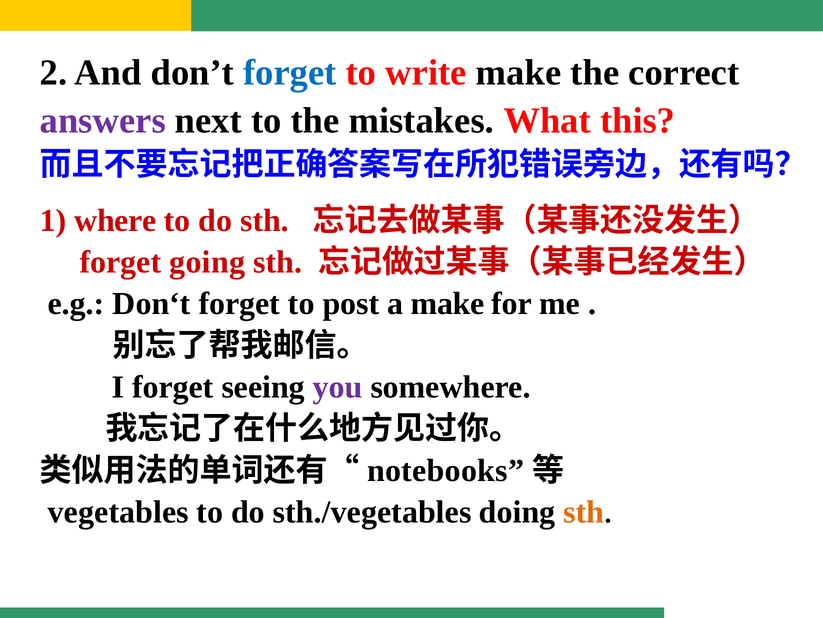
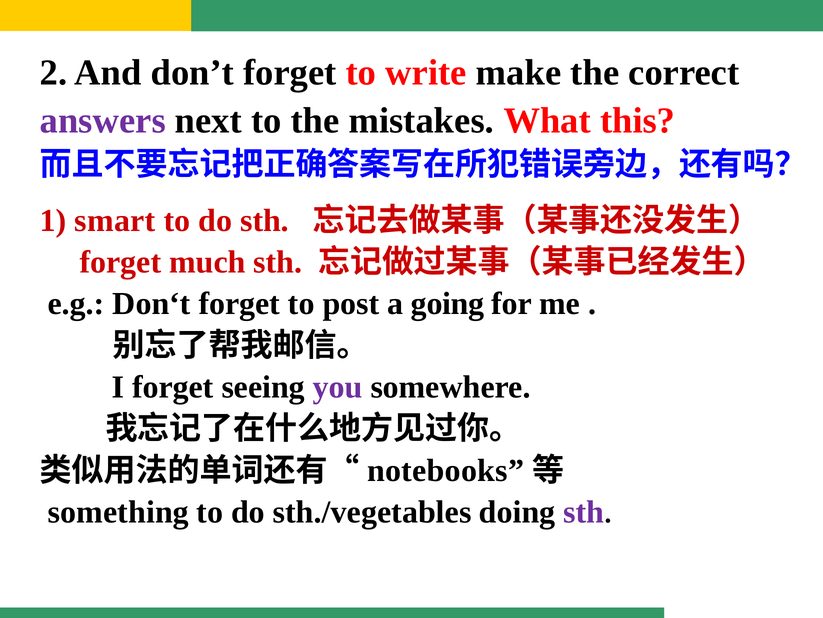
forget colour: blue -> black (290, 73)
where: where -> smart (115, 220)
going: going -> much (207, 262)
a make: make -> going (448, 303)
vegetables: vegetables -> something (118, 512)
sth colour: orange -> purple (584, 512)
